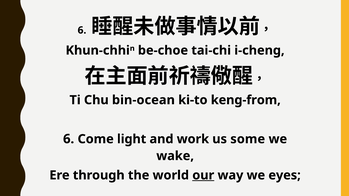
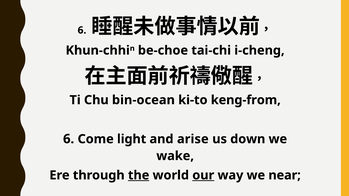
work: work -> arise (193, 139)
some: some -> down (248, 139)
the underline: none -> present (139, 175)
eyes: eyes -> near (285, 175)
